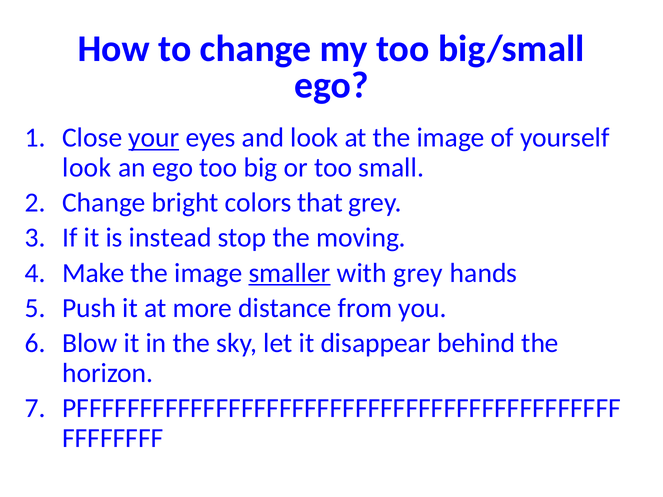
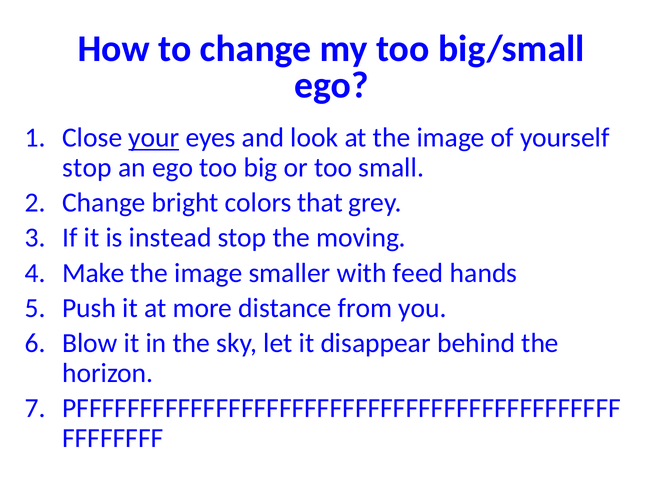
look: look -> stop (87, 168)
smaller underline: present -> none (290, 273)
with grey: grey -> feed (418, 273)
